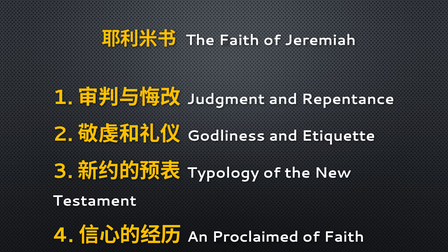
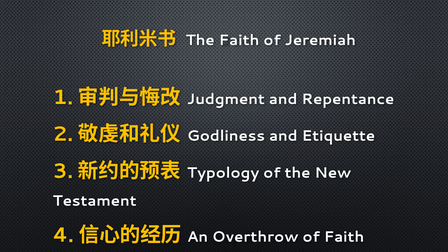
Proclaimed: Proclaimed -> Overthrow (255, 237)
